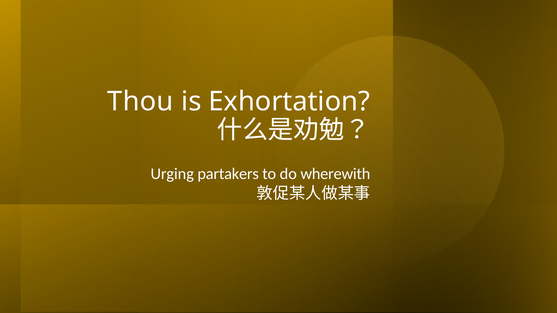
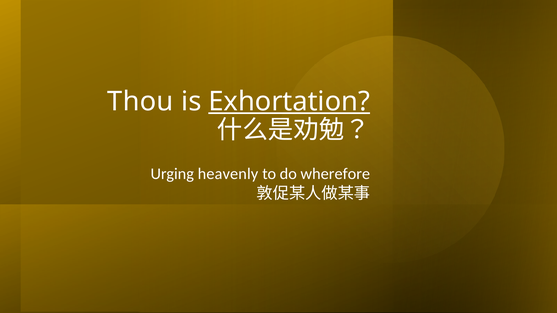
Exhortation underline: none -> present (289, 102)
partakers: partakers -> heavenly (228, 174)
wherewith: wherewith -> wherefore (335, 174)
